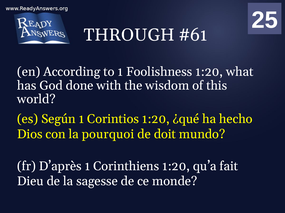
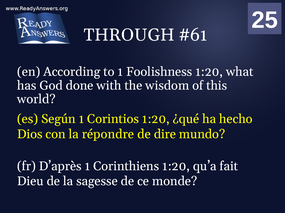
pourquoi: pourquoi -> répondre (108, 135)
doit: doit -> dire (165, 135)
